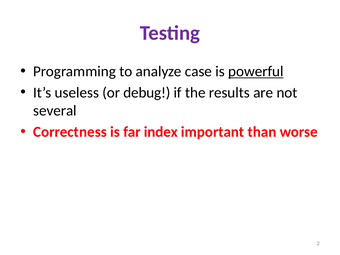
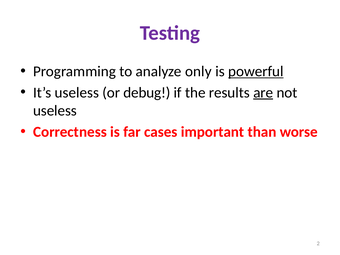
case: case -> only (198, 71)
are underline: none -> present (263, 93)
several: several -> useless (55, 111)
index: index -> cases (161, 132)
